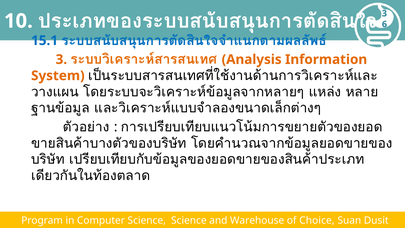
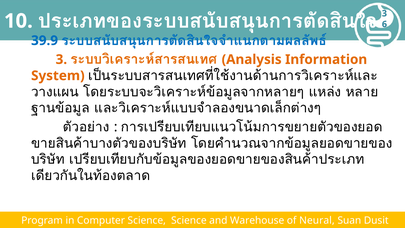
15.1: 15.1 -> 39.9 (45, 41)
Choice: Choice -> Neural (317, 220)
